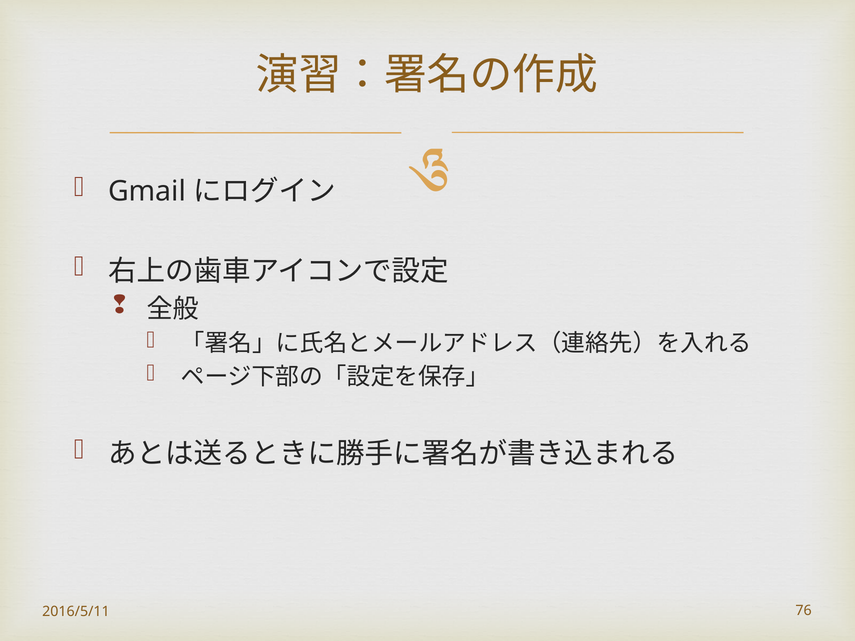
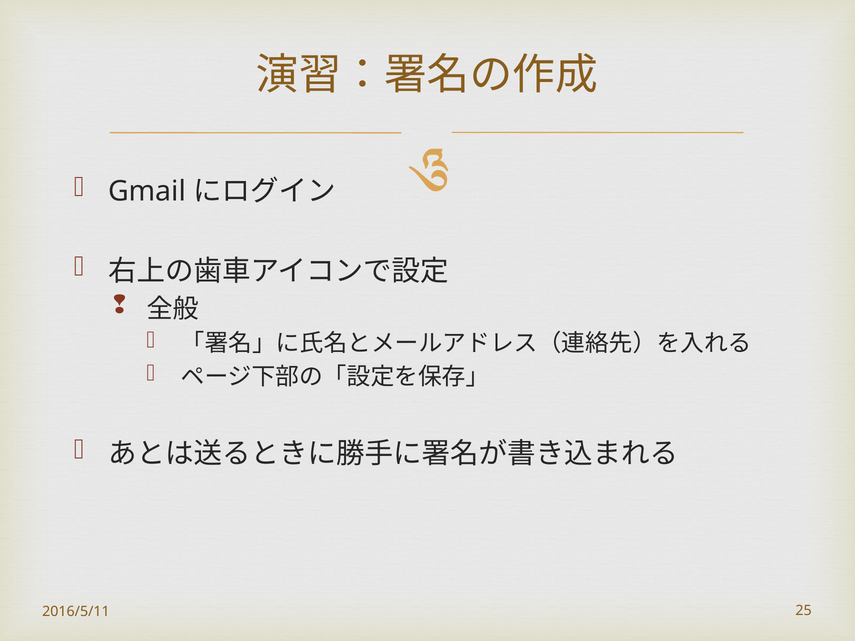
76: 76 -> 25 (804, 611)
